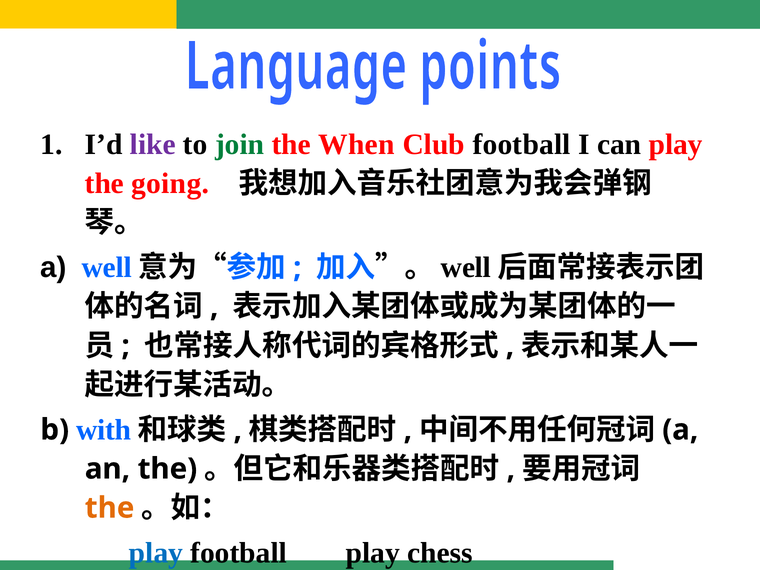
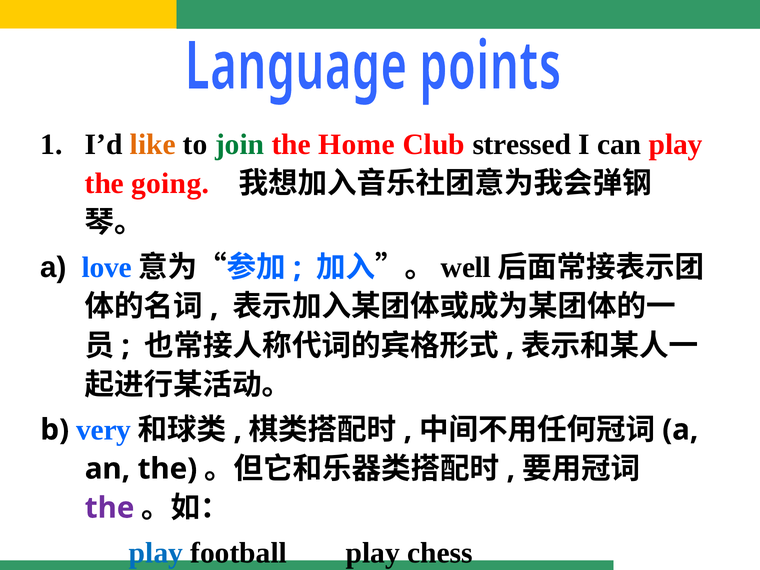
like colour: purple -> orange (153, 145)
When: When -> Home (357, 145)
Club football: football -> stressed (522, 145)
a well: well -> love (107, 268)
with: with -> very (104, 430)
the colour: orange -> purple (110, 508)
